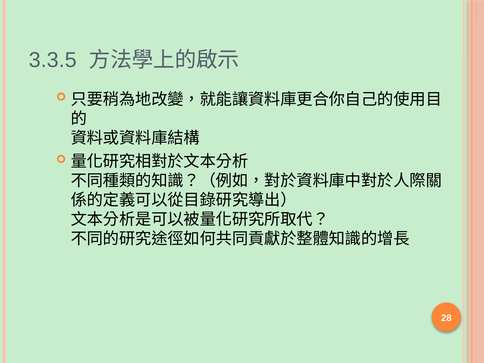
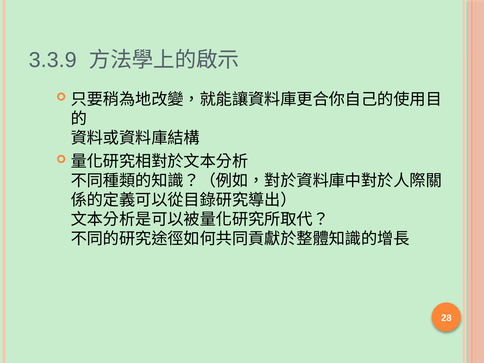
3.3.5: 3.3.5 -> 3.3.9 (53, 60)
